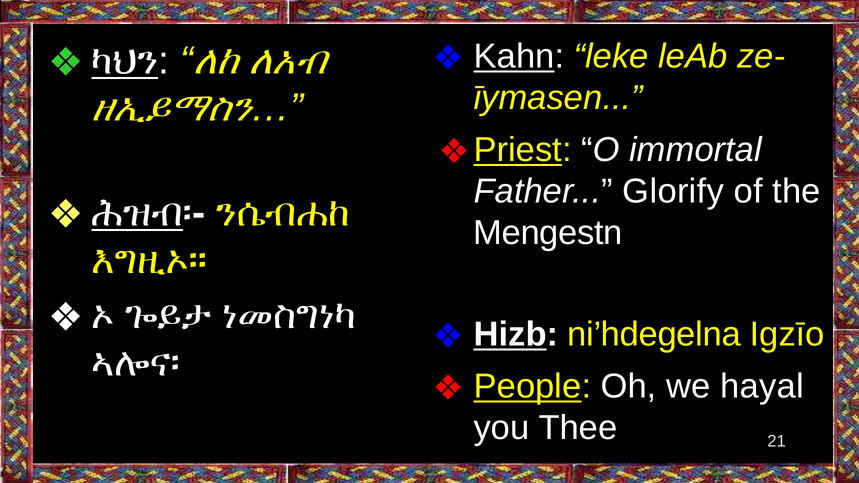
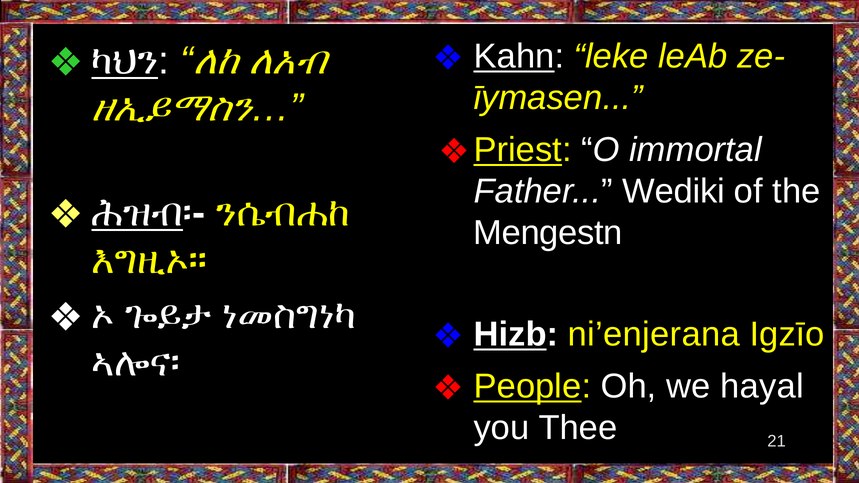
Glorify: Glorify -> Wediki (674, 191)
ni’hdegelna: ni’hdegelna -> ni’enjerana (654, 335)
